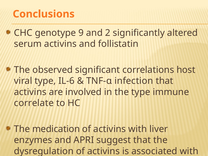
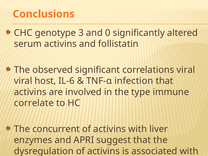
9: 9 -> 3 (81, 33)
2: 2 -> 0 (108, 33)
correlations host: host -> viral (186, 70)
viral type: type -> host (45, 81)
medication: medication -> concurrent (56, 129)
